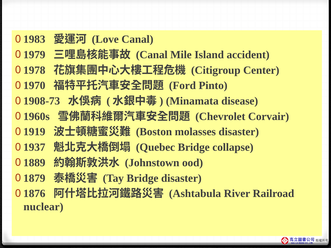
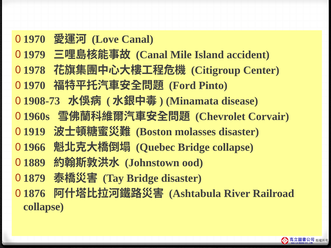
1983: 1983 -> 1970 (34, 39)
1937: 1937 -> 1966 (34, 147)
nuclear: nuclear -> collapse (44, 207)
